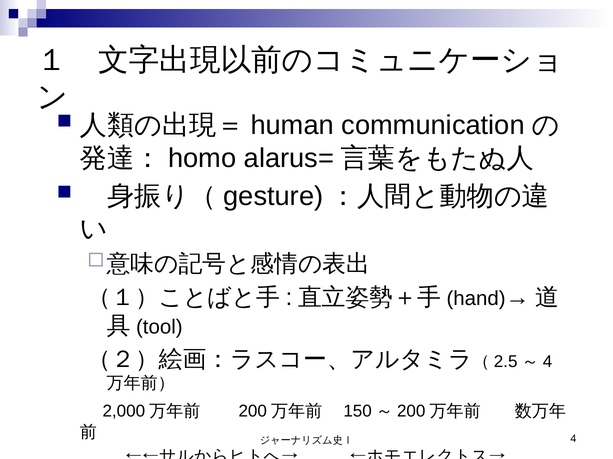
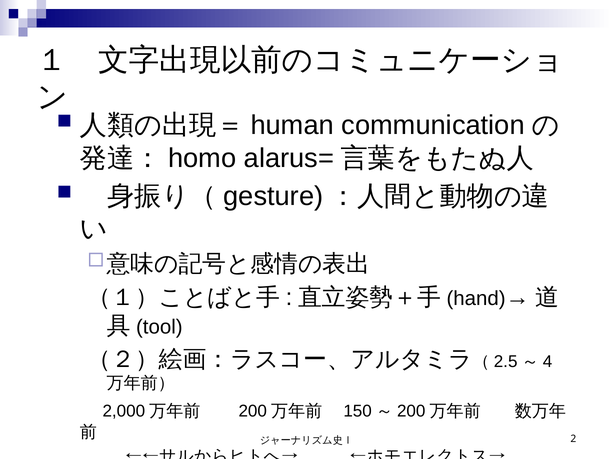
4: 4 -> 2 (573, 439)
